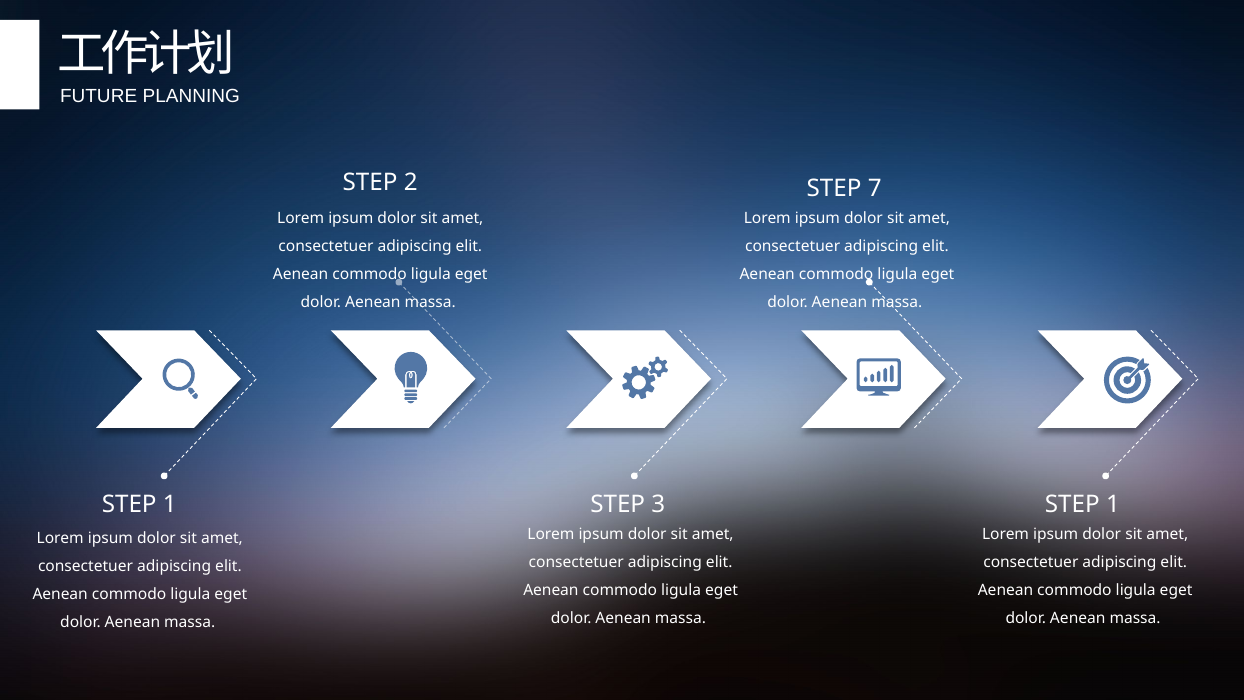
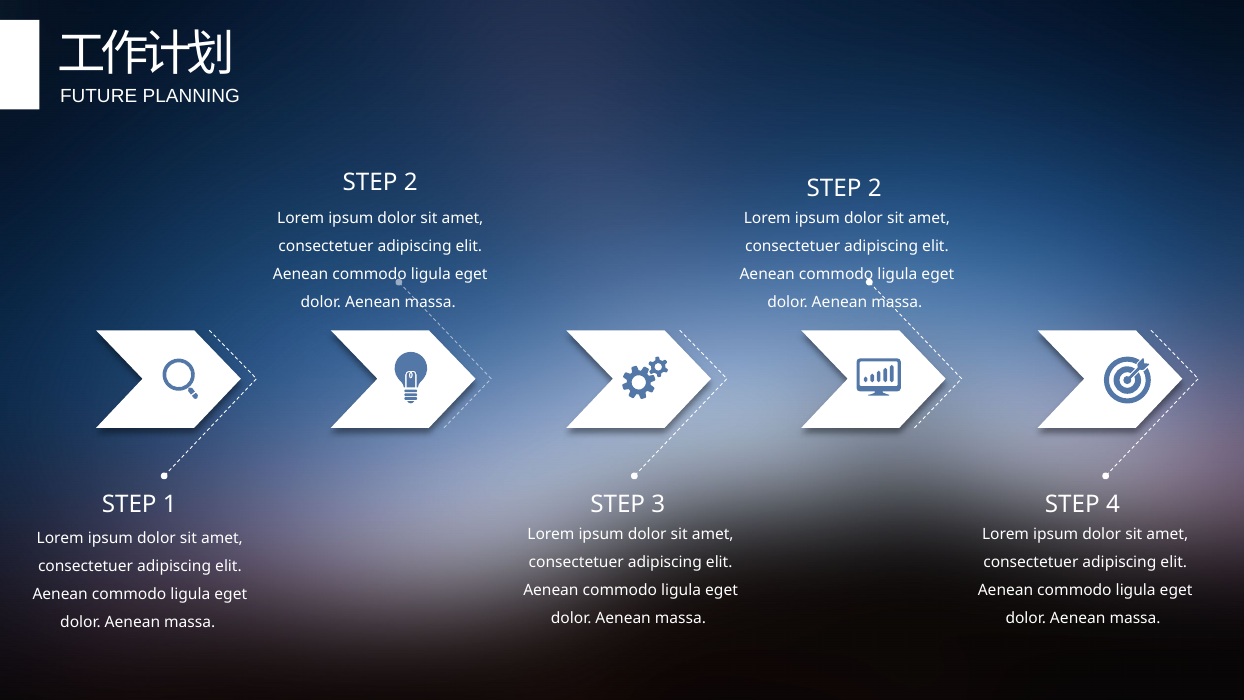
7: 7 -> 2 (875, 188)
1: 1 -> 4 (1113, 504)
